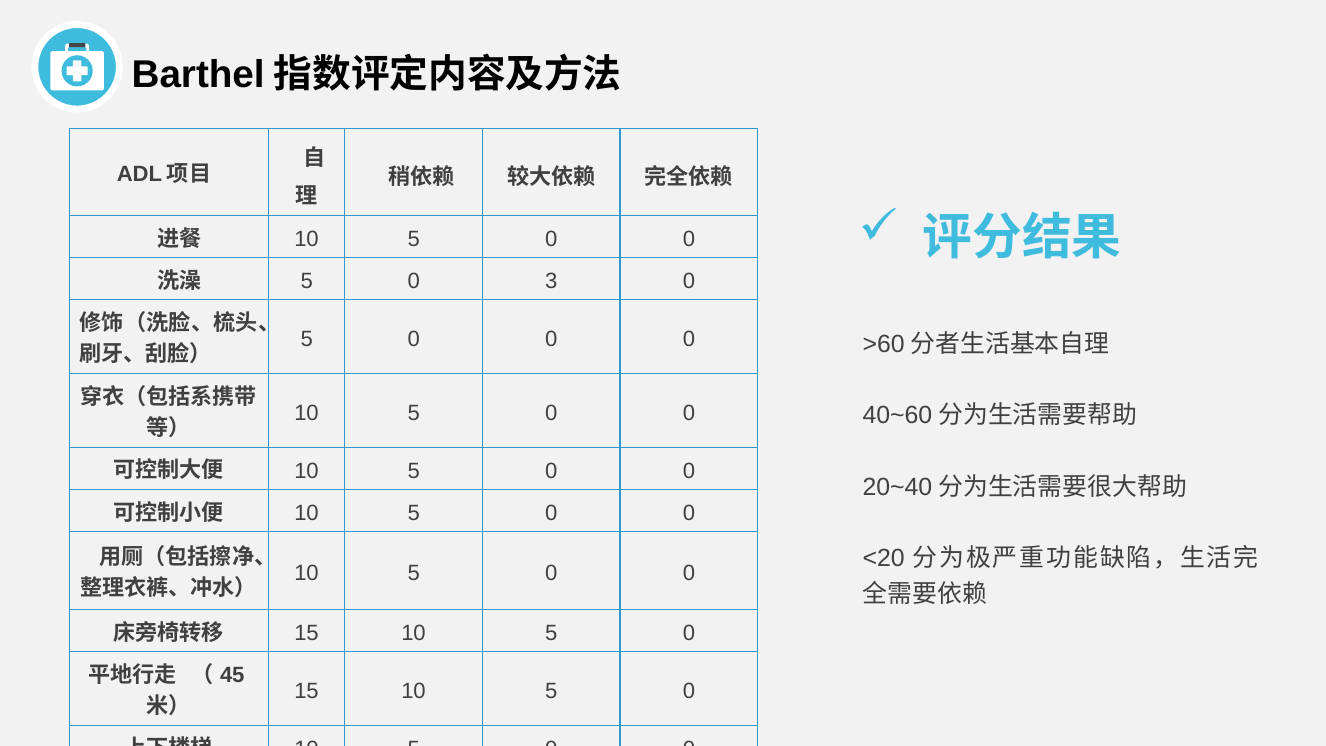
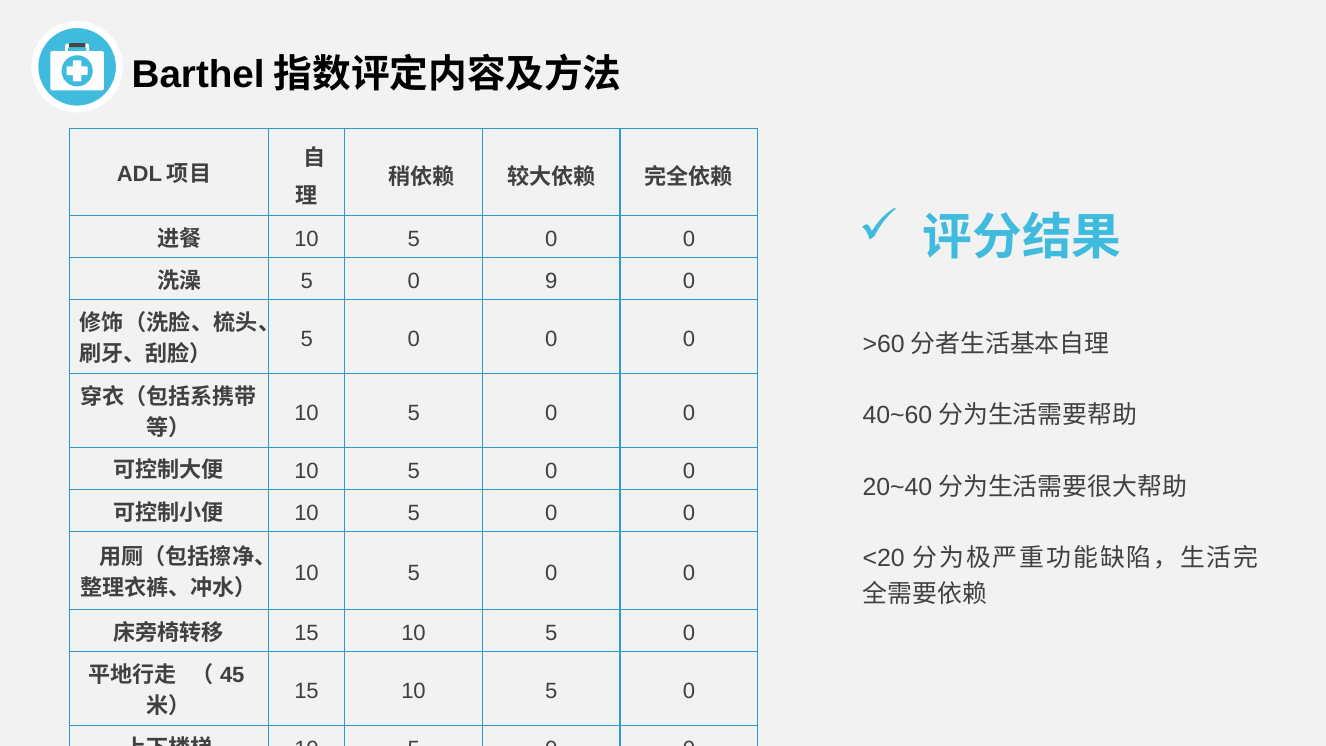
3: 3 -> 9 (551, 281)
